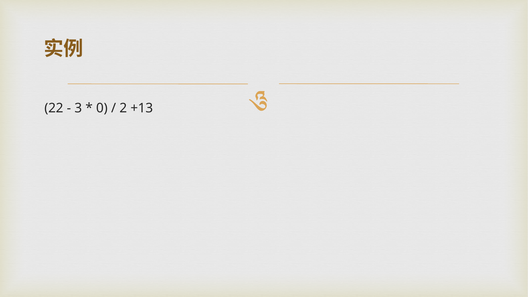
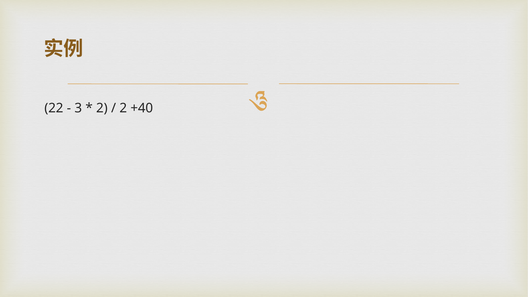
0: 0 -> 2 (102, 108)
+13: +13 -> +40 (142, 108)
